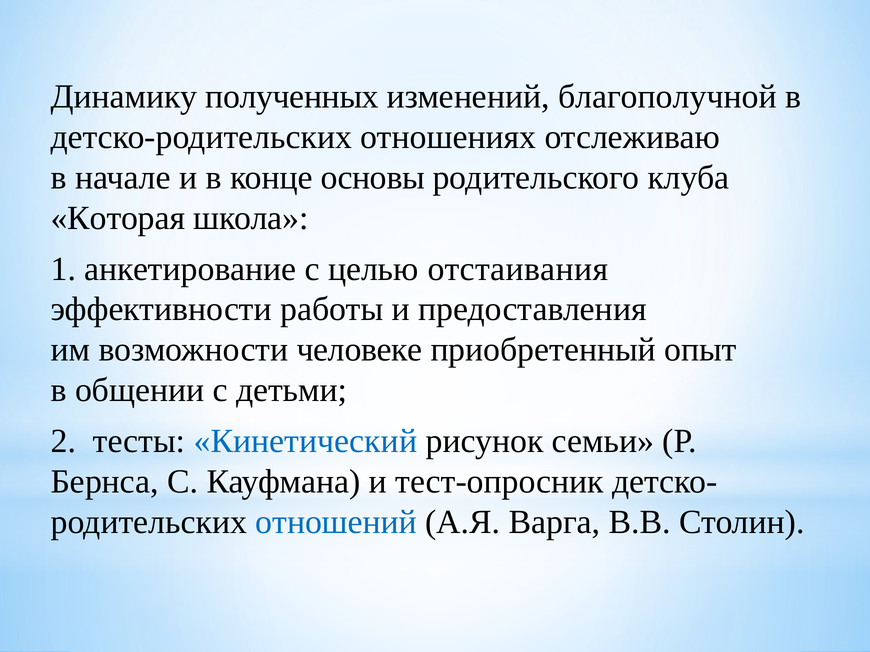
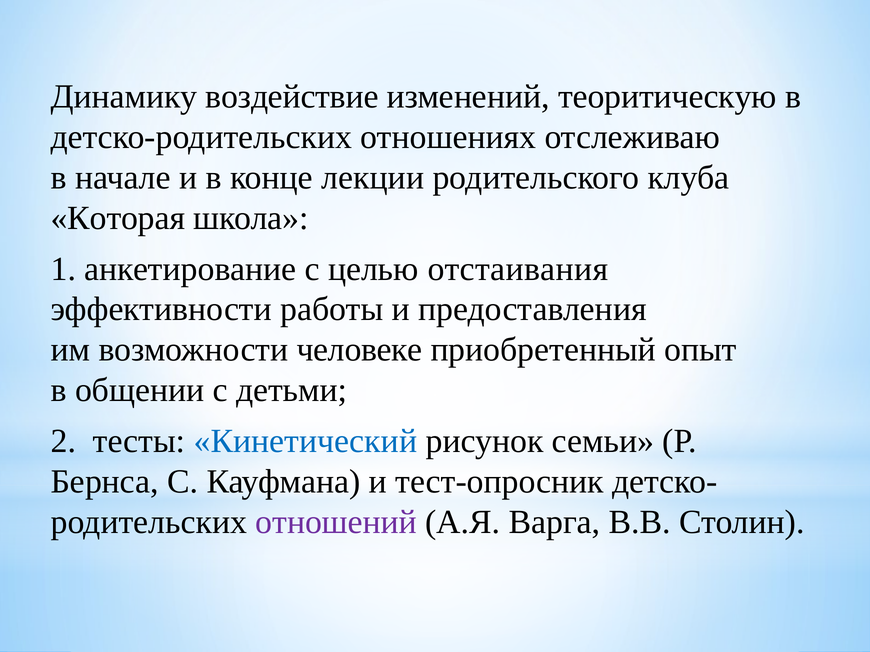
полученных: полученных -> воздействие (292, 97)
благополучной: благополучной -> теоритическую (667, 97)
основы: основы -> лекции (373, 178)
отношений colour: blue -> purple (336, 523)
